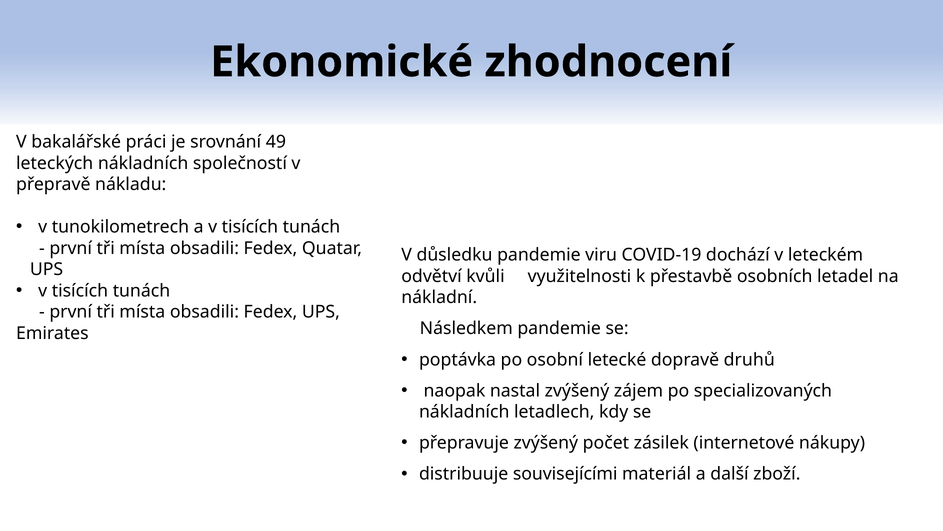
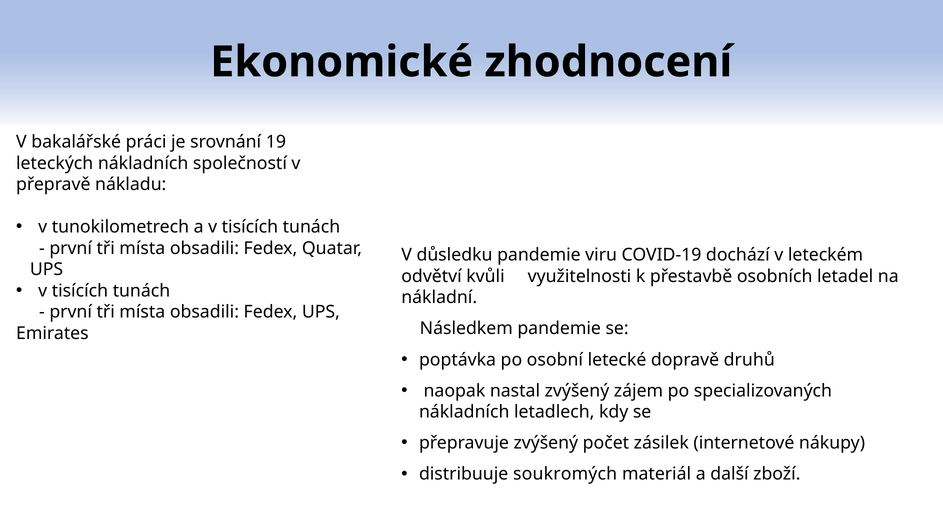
49: 49 -> 19 (276, 142)
souvisejícími: souvisejícími -> soukromých (565, 474)
